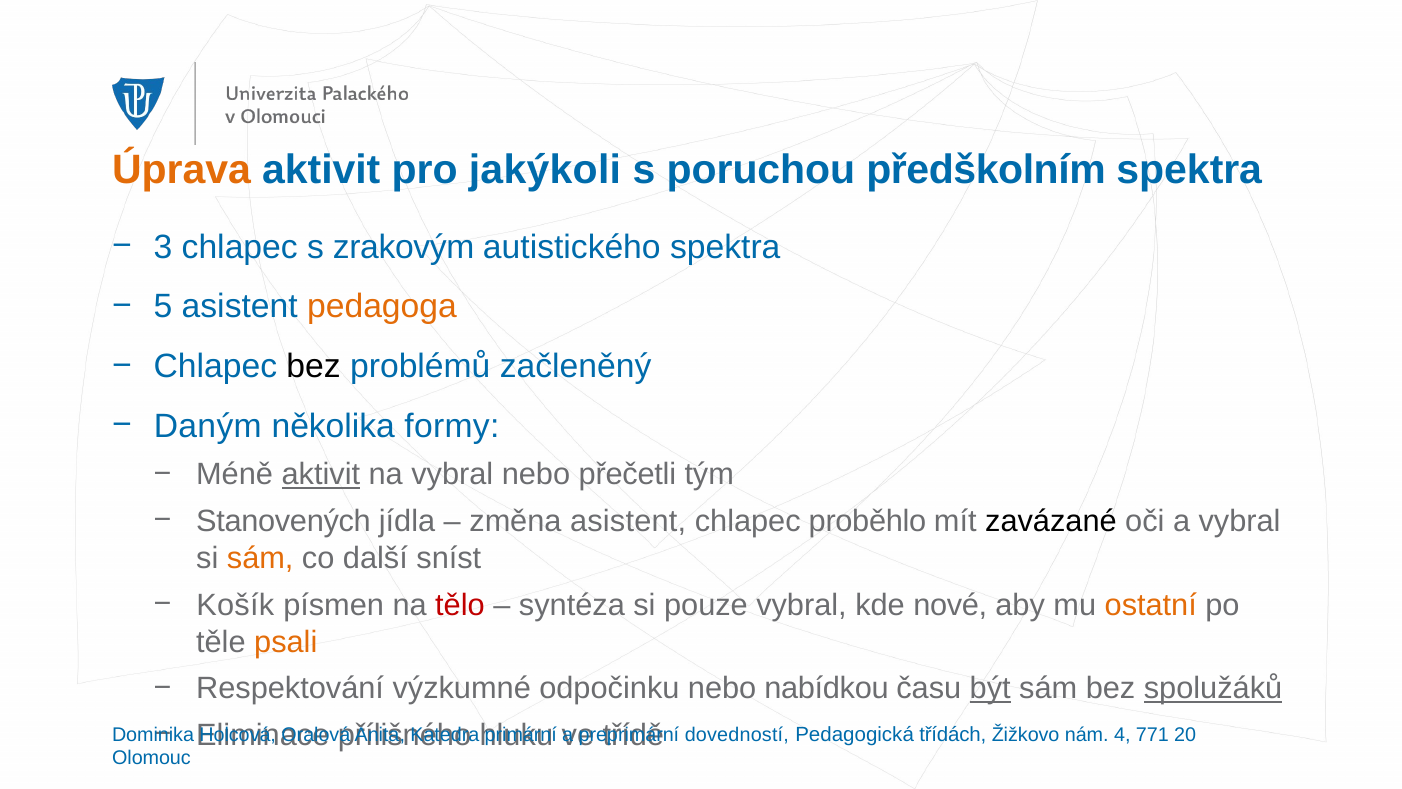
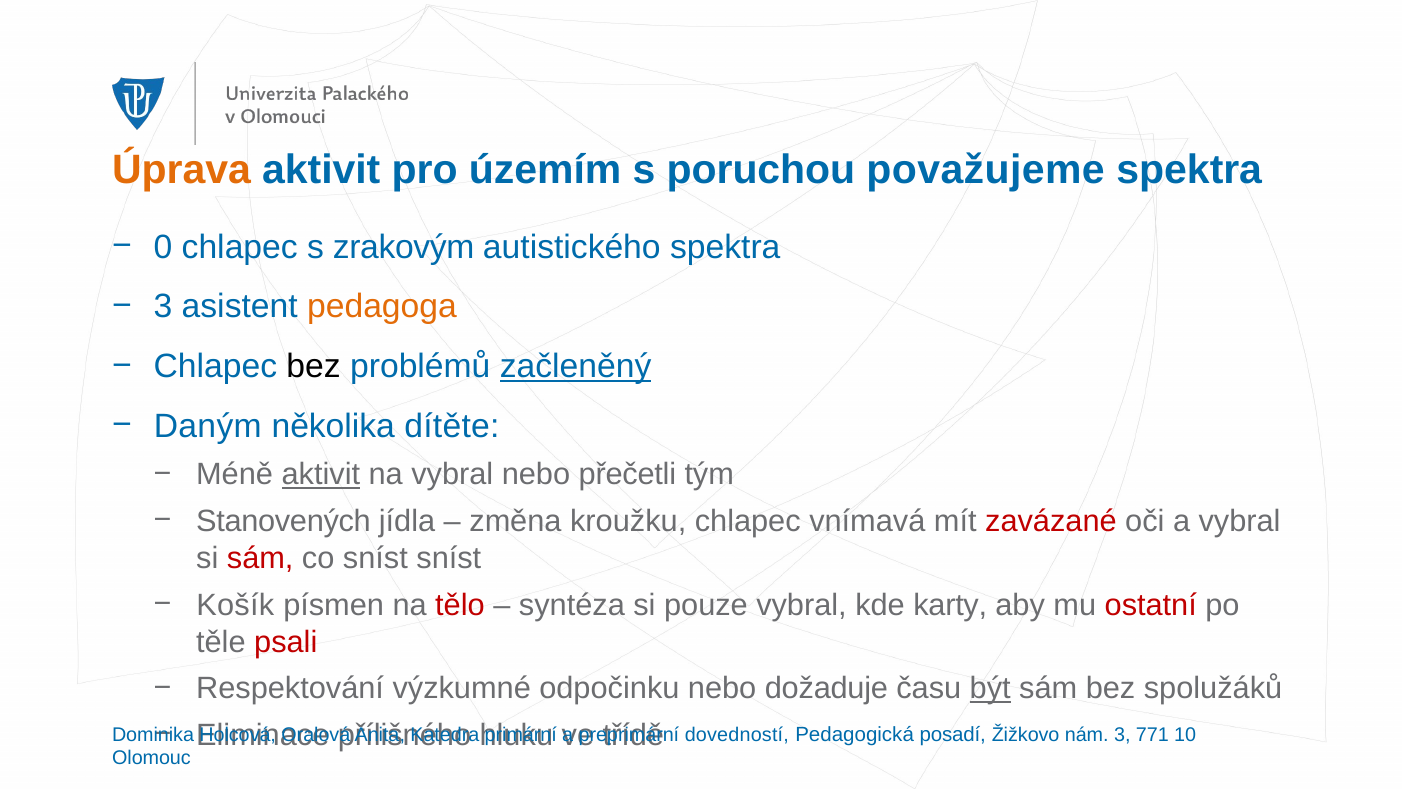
jakýkoli: jakýkoli -> územím (545, 170)
předškolním: předškolním -> považujeme (986, 170)
3: 3 -> 0 (163, 247)
5: 5 -> 3 (163, 307)
začleněný underline: none -> present (576, 367)
formy: formy -> dítěte (452, 426)
změna asistent: asistent -> kroužku (628, 521)
proběhlo: proběhlo -> vnímavá (867, 521)
zavázané colour: black -> red (1051, 521)
sám colour: orange -> red (260, 558)
co další: další -> sníst (375, 558)
nové: nové -> karty (950, 605)
ostatní colour: orange -> red (1151, 605)
psali colour: orange -> red (286, 642)
nabídkou: nabídkou -> dožaduje (826, 688)
spolužáků underline: present -> none (1213, 688)
třídách: třídách -> posadí (953, 734)
nám 4: 4 -> 3 (1122, 734)
20: 20 -> 10 (1185, 734)
